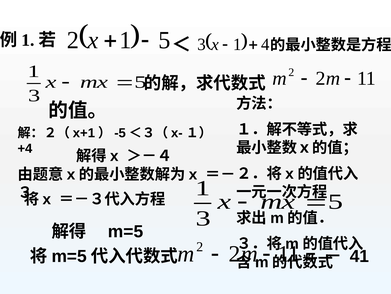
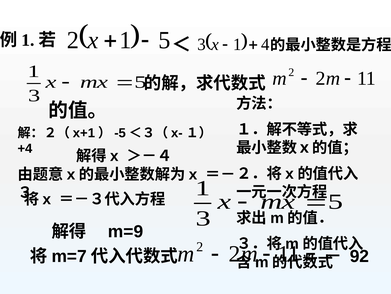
m=5: m=5 -> m=9 (126, 231)
41: 41 -> 92 (359, 256)
m=5: m=5 -> m=7 (69, 256)
